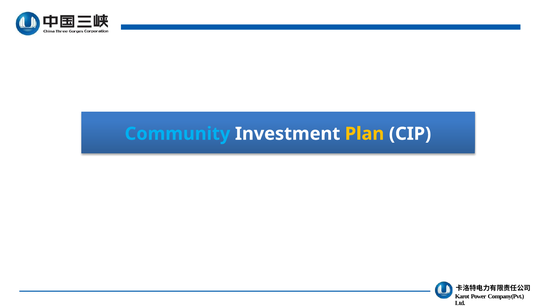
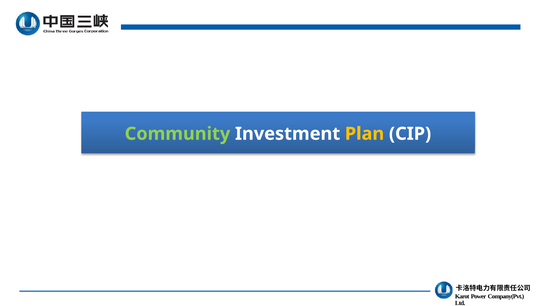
Community colour: light blue -> light green (177, 134)
